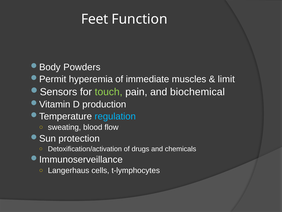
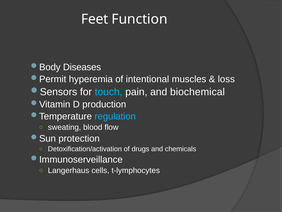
Powders: Powders -> Diseases (82, 67)
immediate: immediate -> intentional (147, 79)
limit: limit -> loss (226, 79)
touch colour: light green -> light blue (109, 92)
